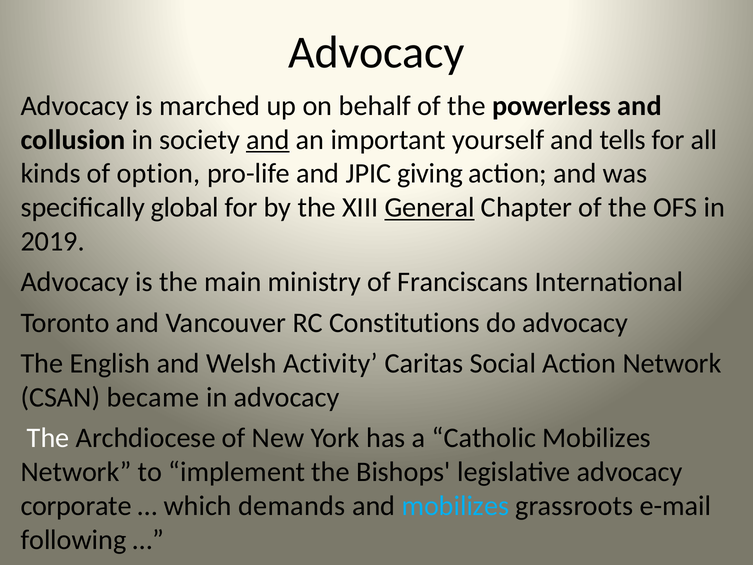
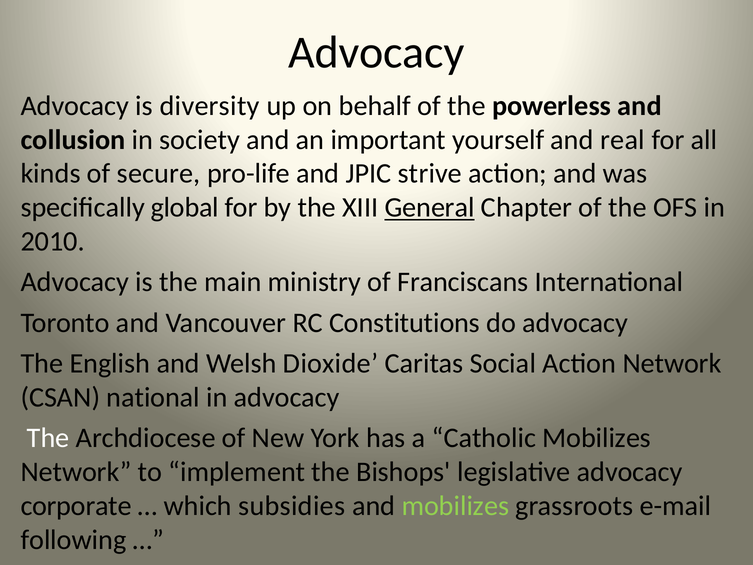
marched: marched -> diversity (210, 106)
and underline: present -> none (268, 140)
tells: tells -> real (623, 140)
option: option -> secure (159, 174)
giving: giving -> strive (430, 174)
2019: 2019 -> 2010 (53, 241)
Activity: Activity -> Dioxide (331, 363)
became: became -> national (153, 397)
demands: demands -> subsidies (292, 506)
mobilizes colour: light blue -> light green (455, 506)
